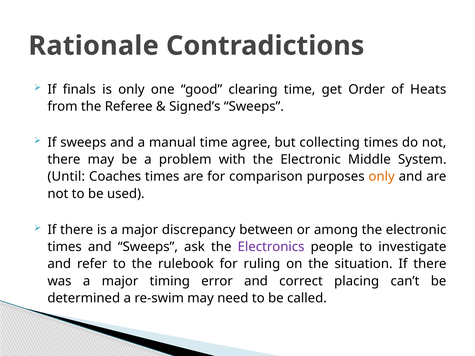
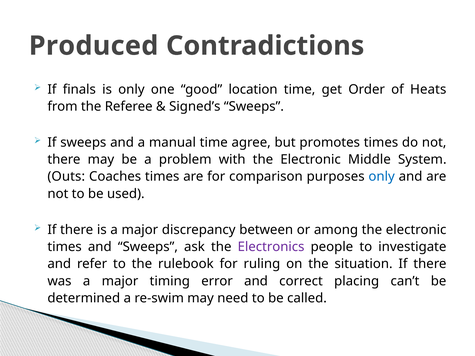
Rationale: Rationale -> Produced (94, 46)
clearing: clearing -> location (253, 89)
collecting: collecting -> promotes (330, 143)
Until: Until -> Outs (66, 177)
only colour: orange -> blue (382, 177)
